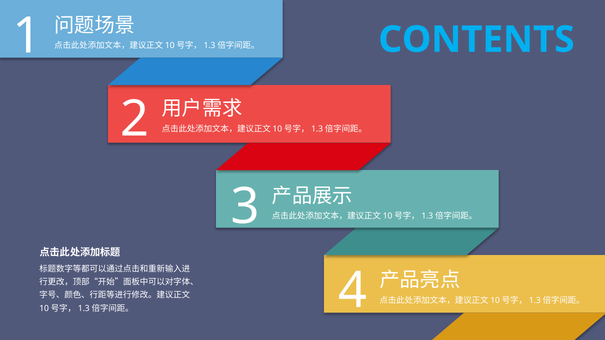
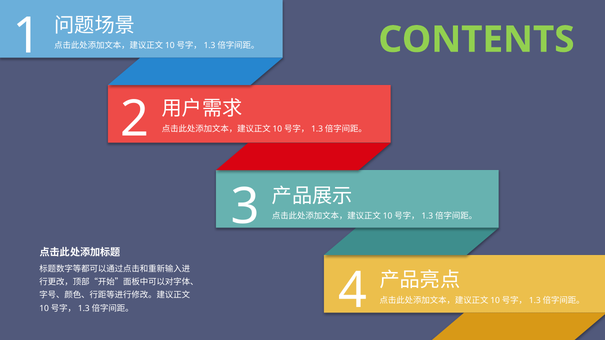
CONTENTS colour: light blue -> light green (476, 40)
